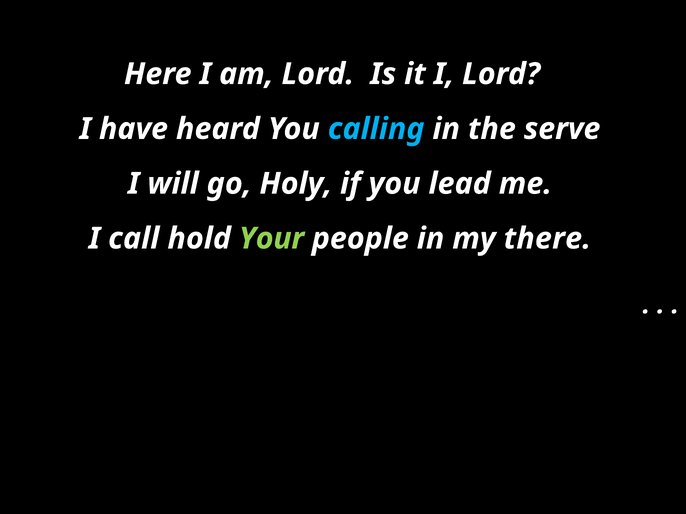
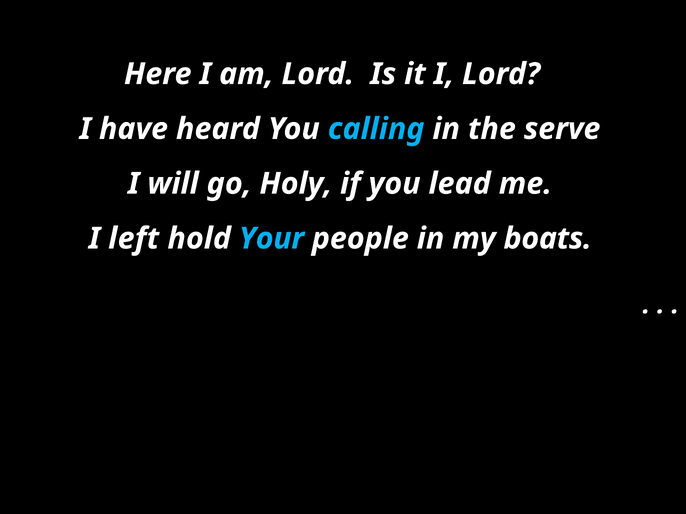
call: call -> left (134, 239)
Your colour: light green -> light blue (272, 239)
there: there -> boats (548, 239)
